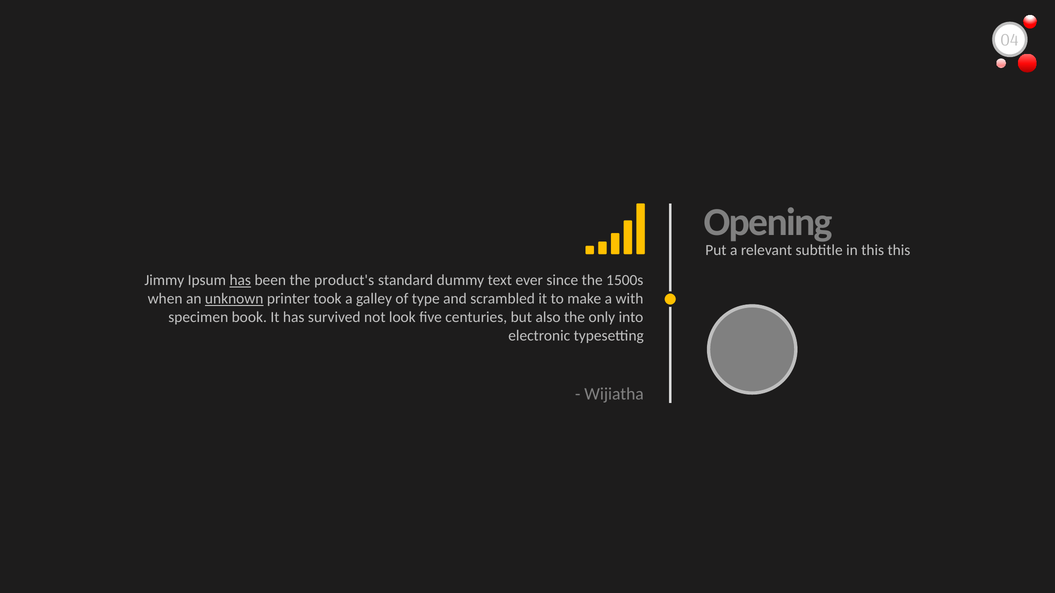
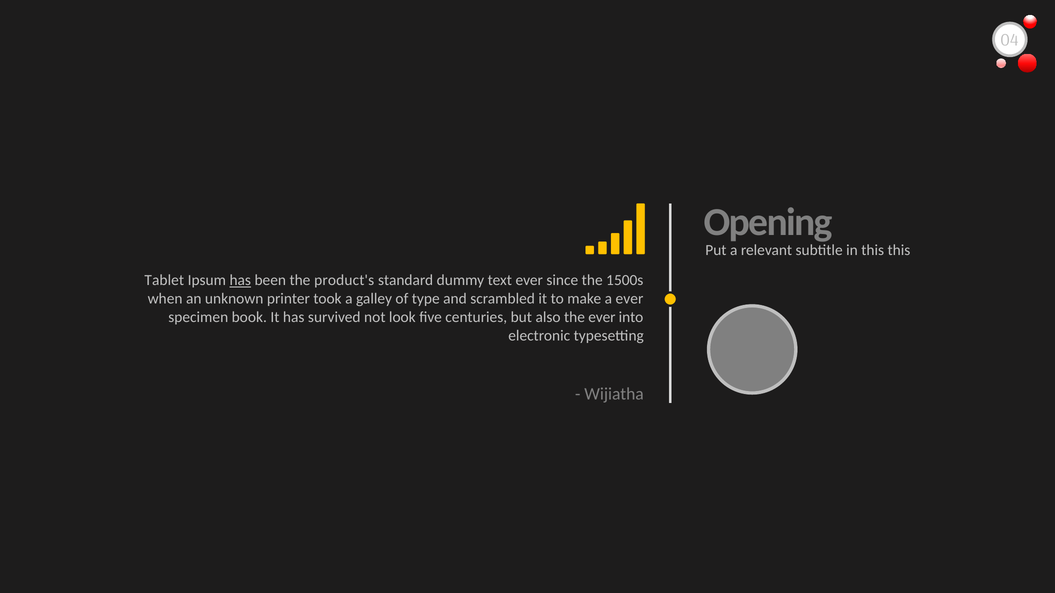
Jimmy: Jimmy -> Tablet (164, 281)
unknown underline: present -> none (234, 299)
a with: with -> ever (629, 299)
the only: only -> ever (602, 318)
